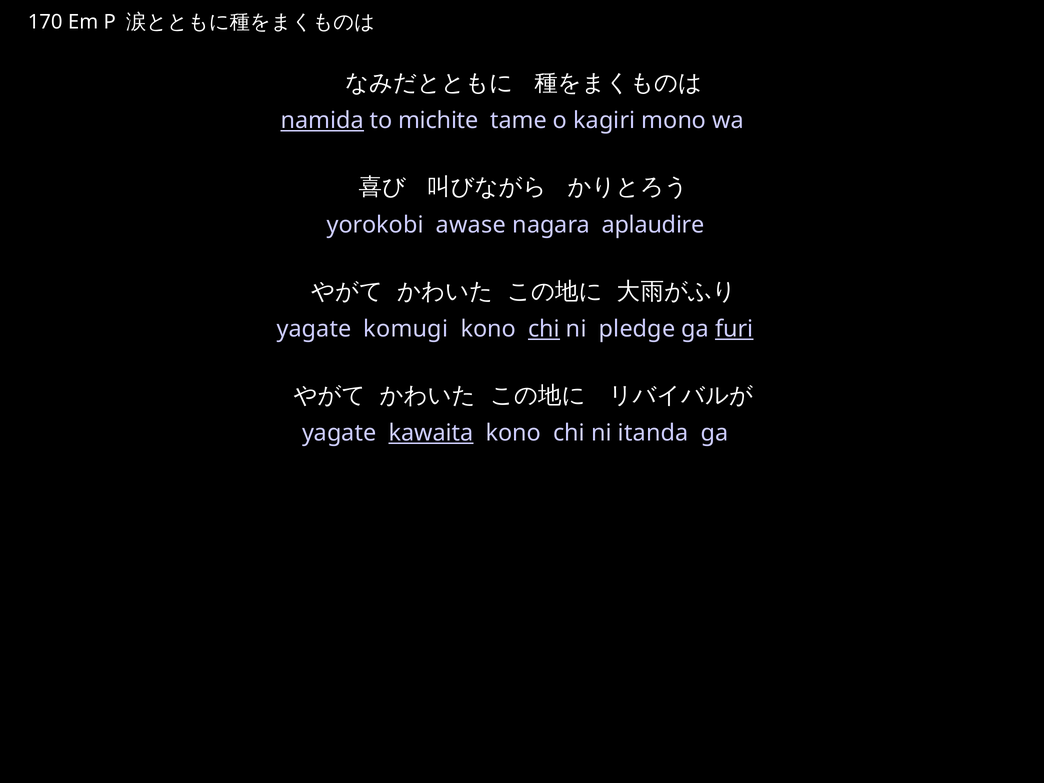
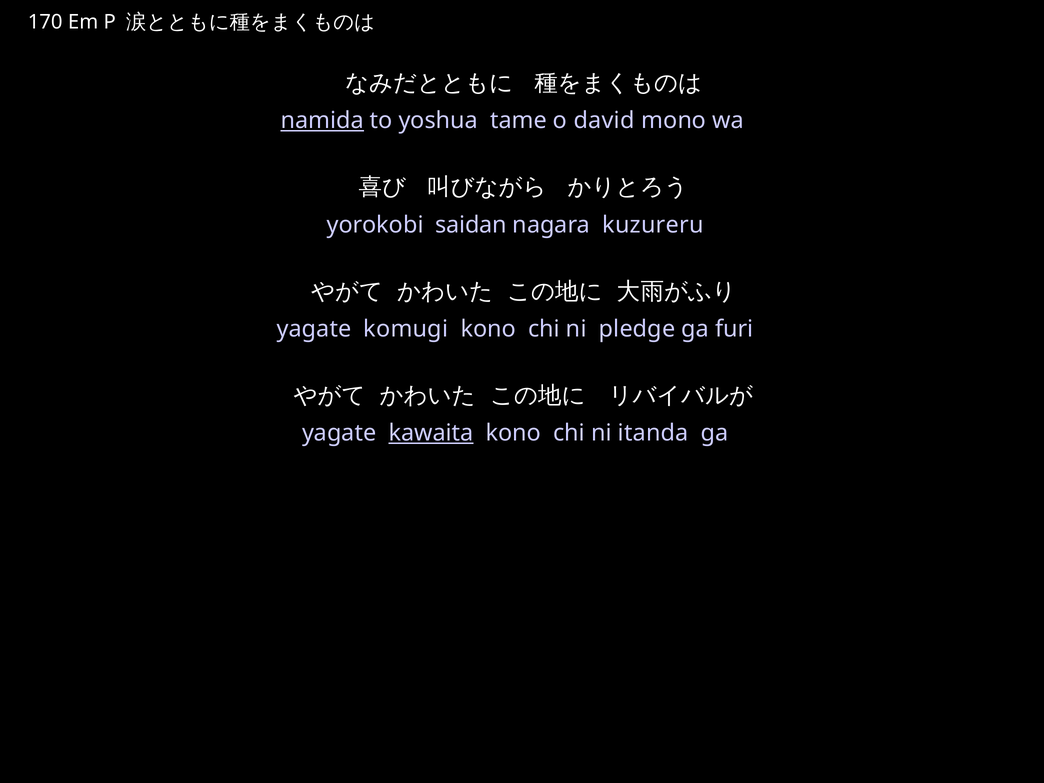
michite: michite -> yoshua (438, 121)
kagiri: kagiri -> david (604, 121)
awase: awase -> saidan (471, 225)
aplaudire: aplaudire -> kuzureru (653, 225)
chi underline: present -> none (544, 329)
furi underline: present -> none (734, 329)
